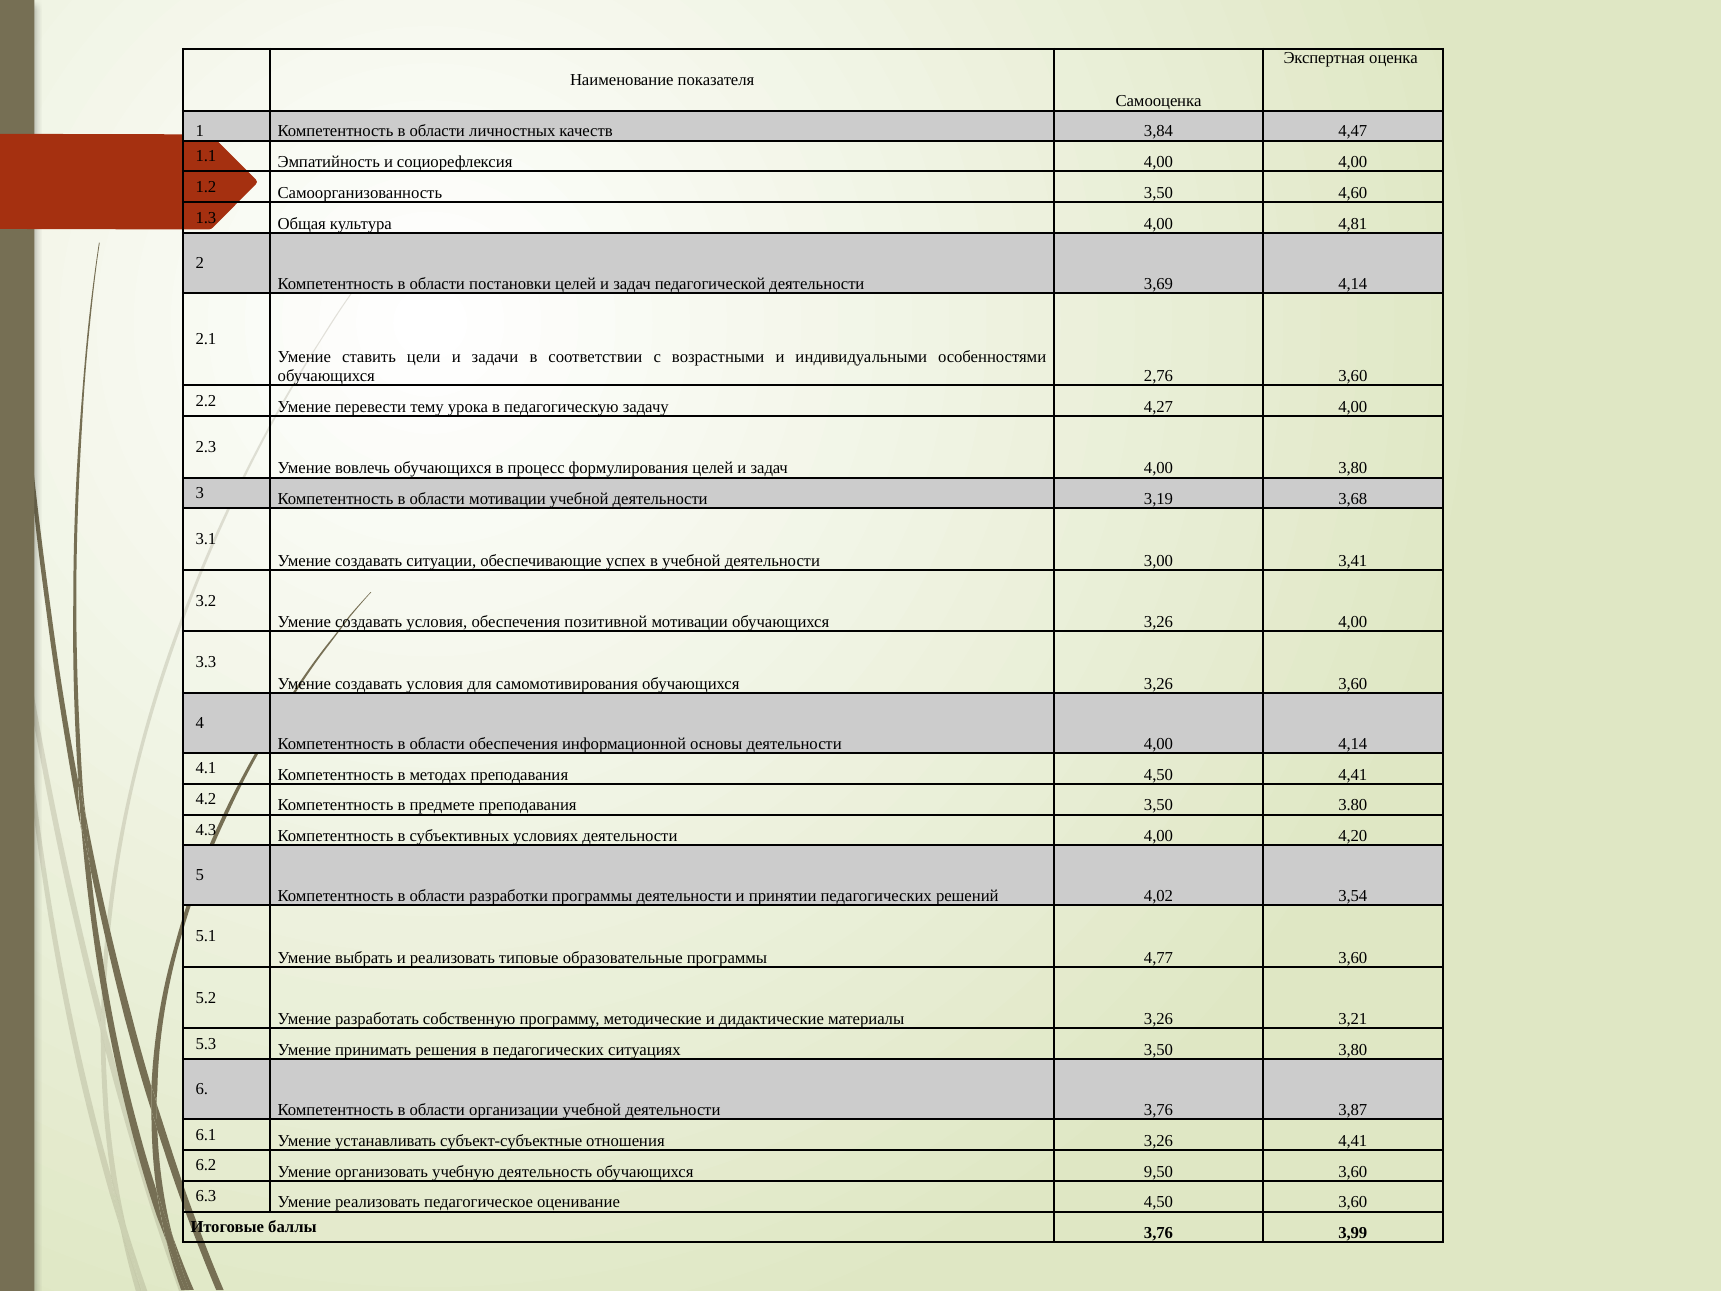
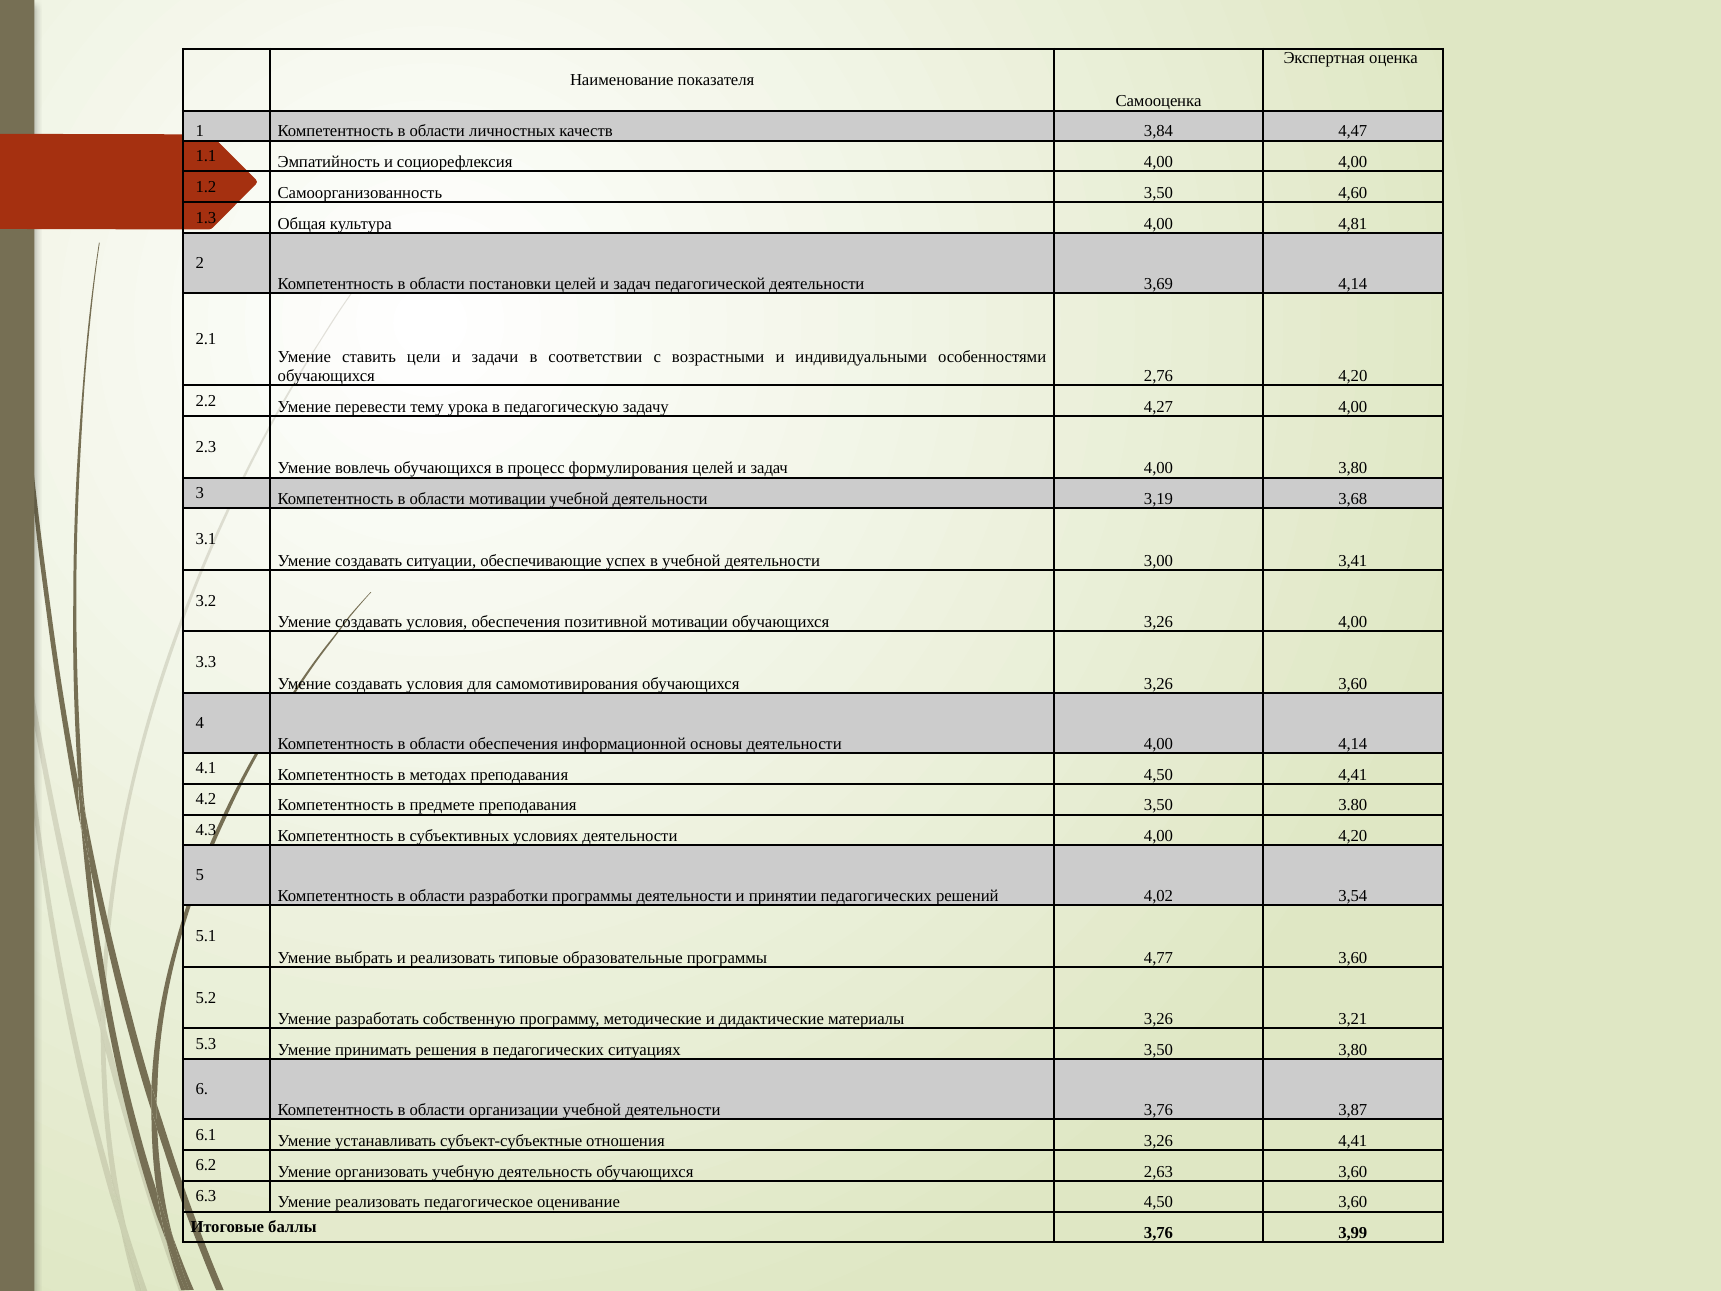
2,76 3,60: 3,60 -> 4,20 (1353, 376)
9,50: 9,50 -> 2,63 (1159, 1171)
